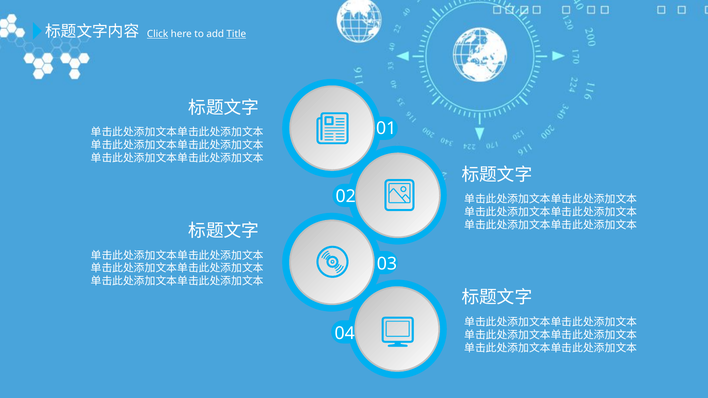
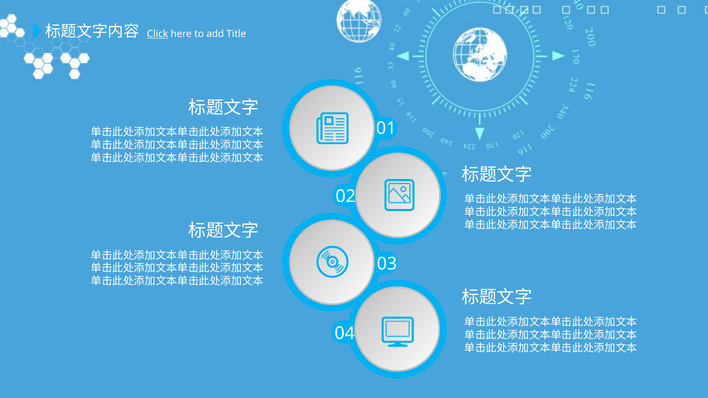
Title underline: present -> none (236, 34)
